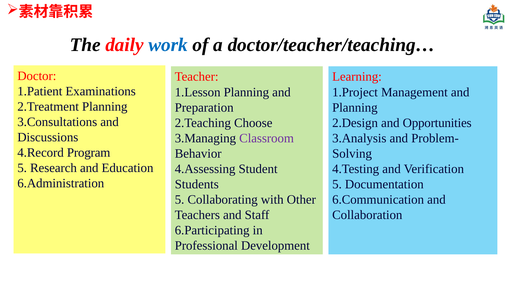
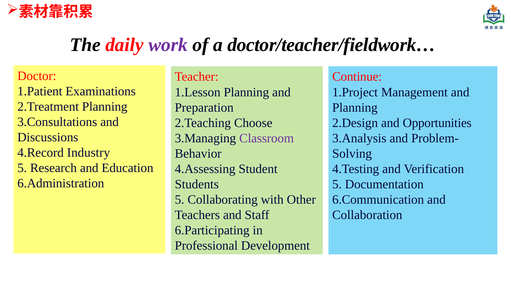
work colour: blue -> purple (168, 45)
doctor/teacher/teaching…: doctor/teacher/teaching… -> doctor/teacher/fieldwork… (331, 45)
Learning: Learning -> Continue (357, 77)
Program: Program -> Industry (89, 152)
